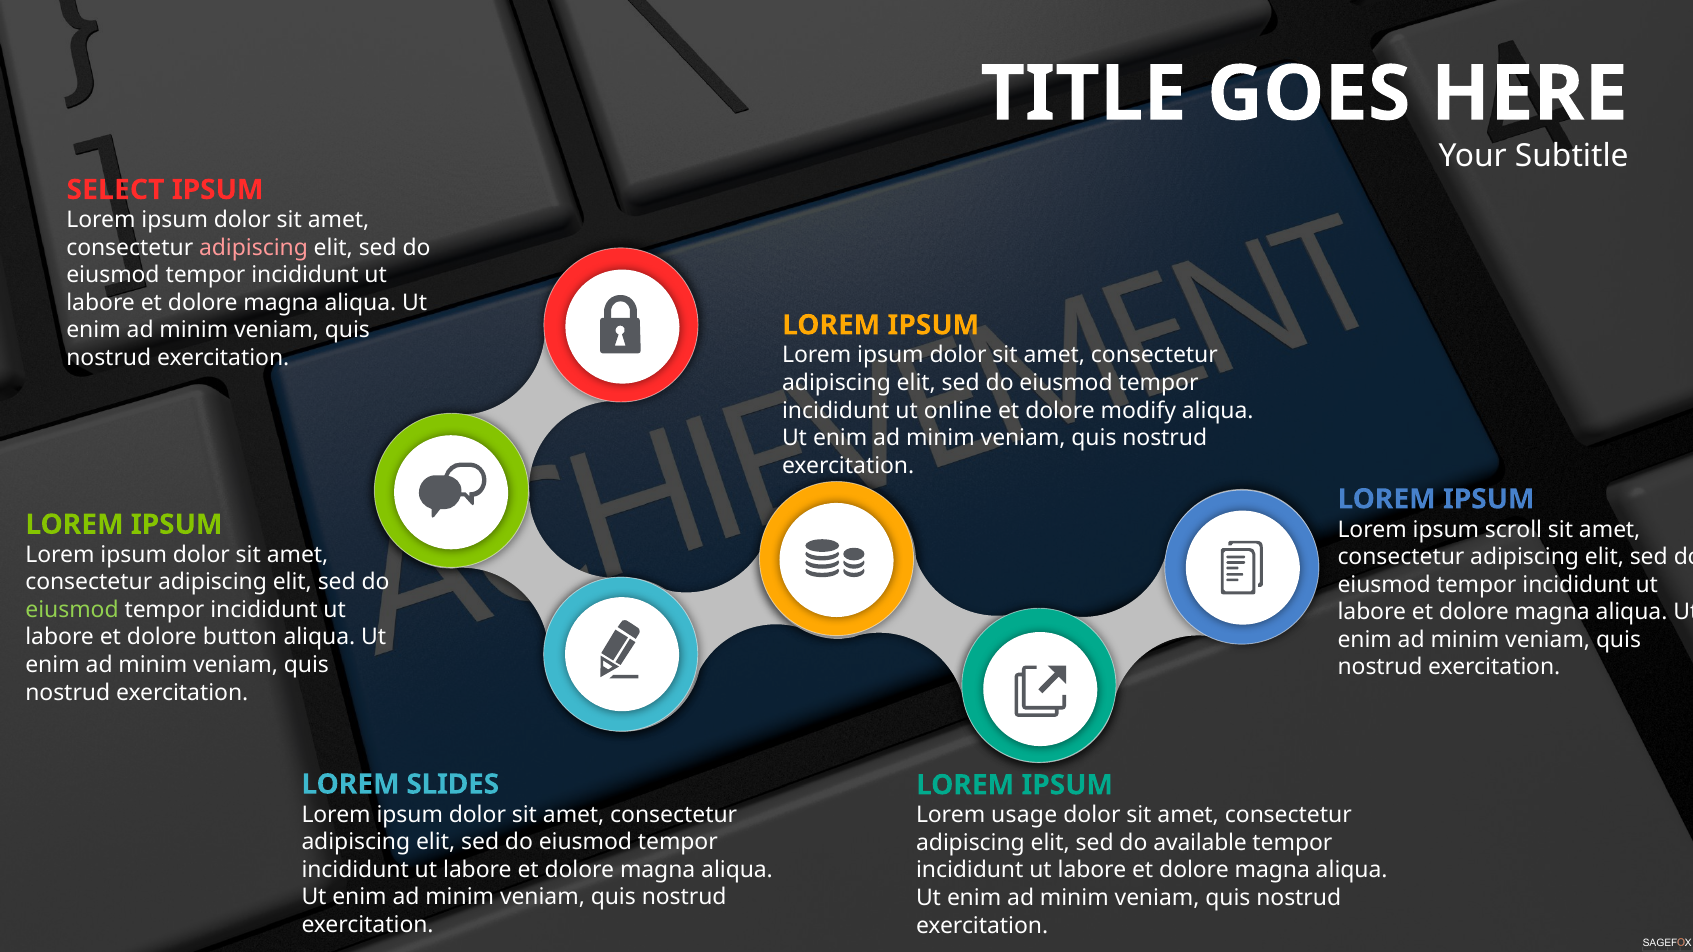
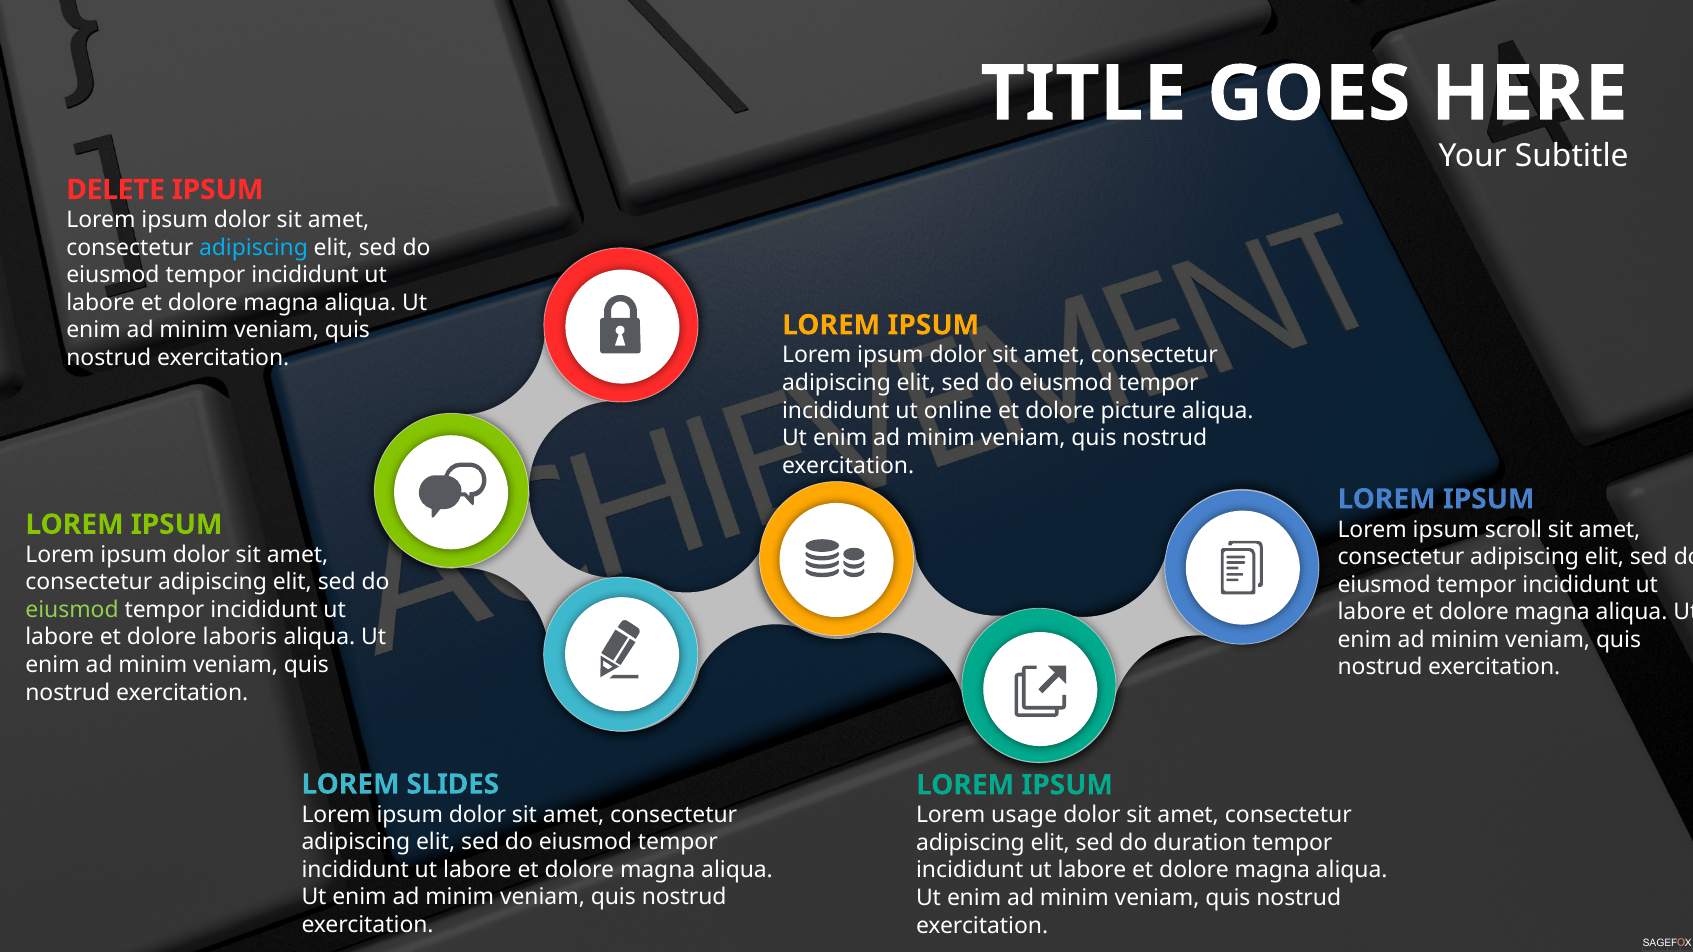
SELECT: SELECT -> DELETE (116, 190)
adipiscing colour: pink -> light blue (254, 248)
modify: modify -> picture (1138, 411)
button: button -> laboris (240, 638)
available: available -> duration (1200, 843)
